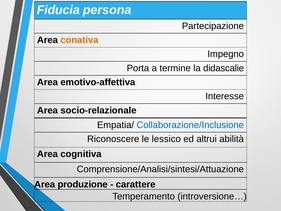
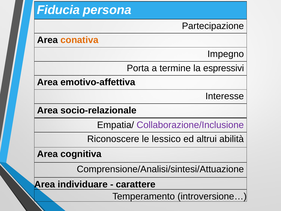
didascalie: didascalie -> espressivi (224, 68)
Collaborazione/Inclusione colour: blue -> purple (190, 125)
produzione: produzione -> individuare (83, 184)
